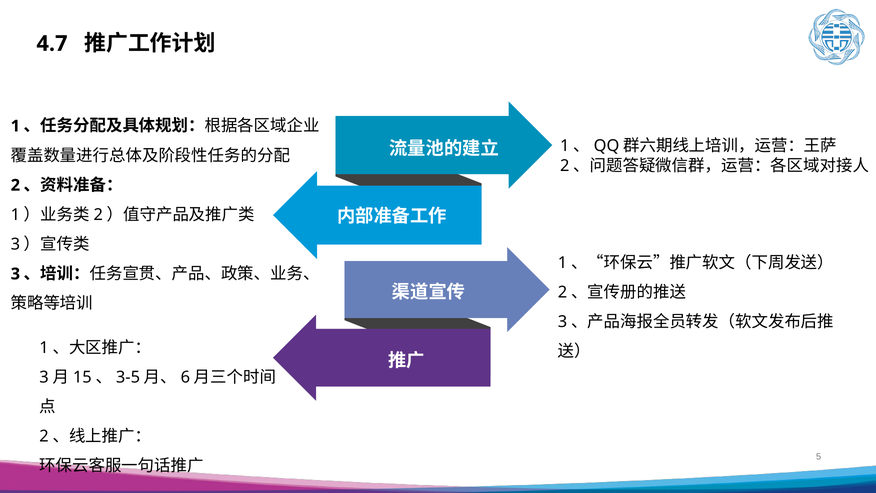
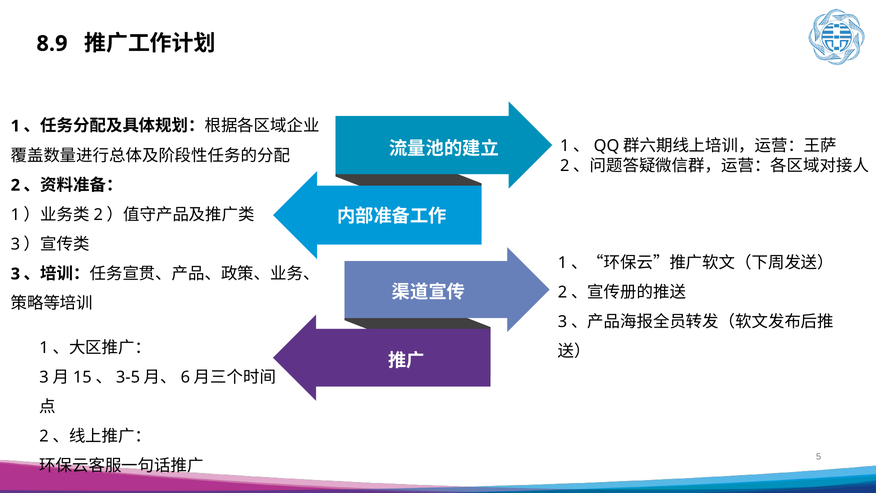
4.7: 4.7 -> 8.9 (52, 44)
